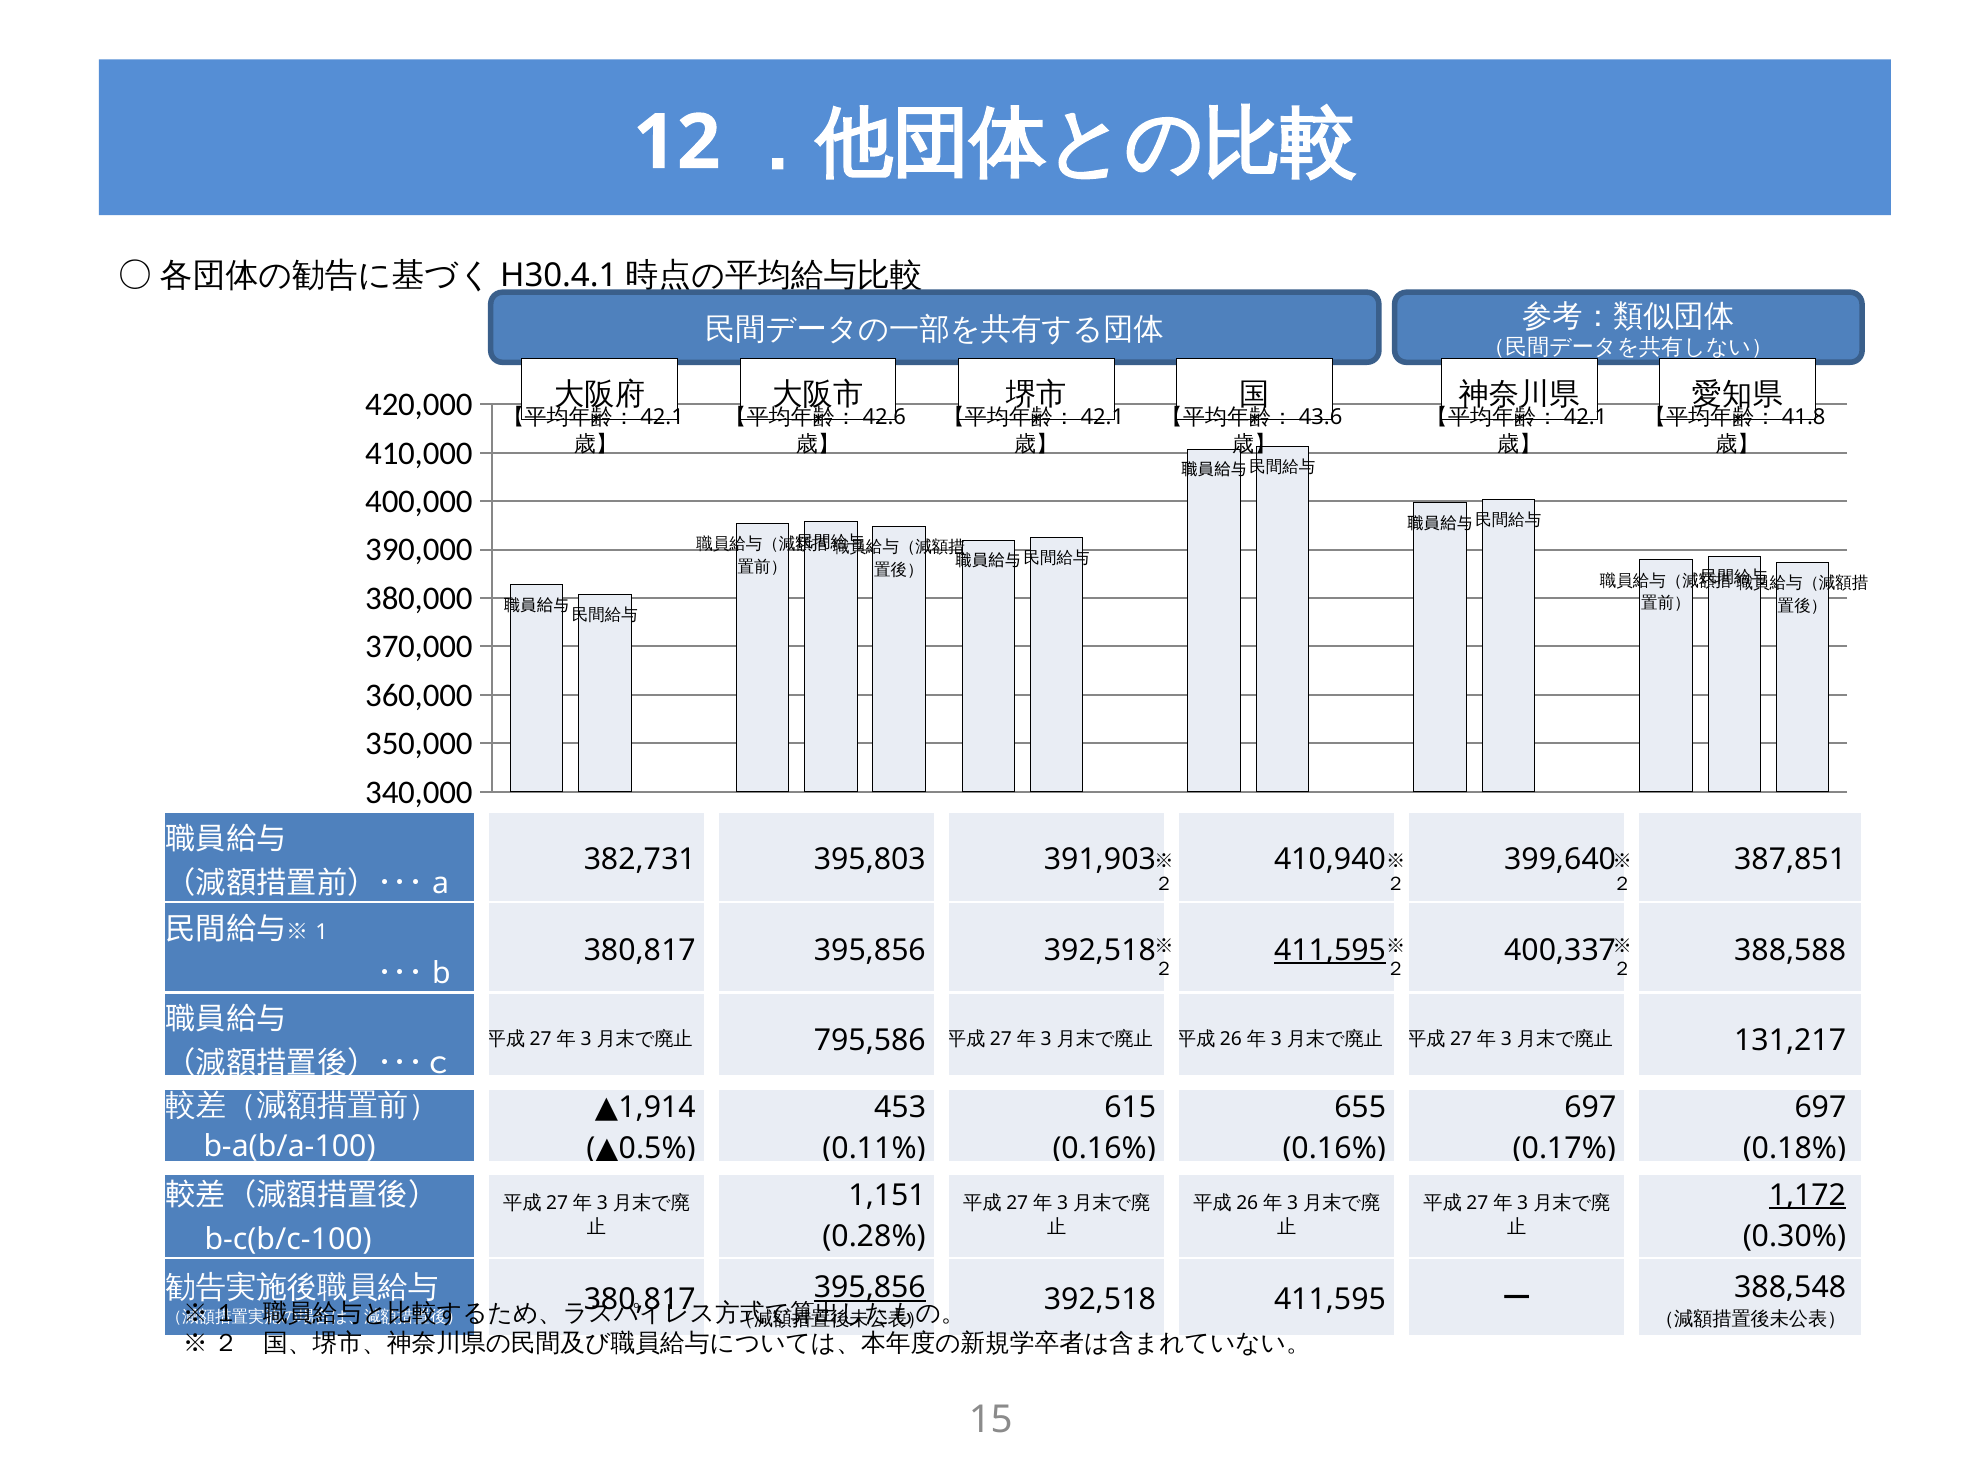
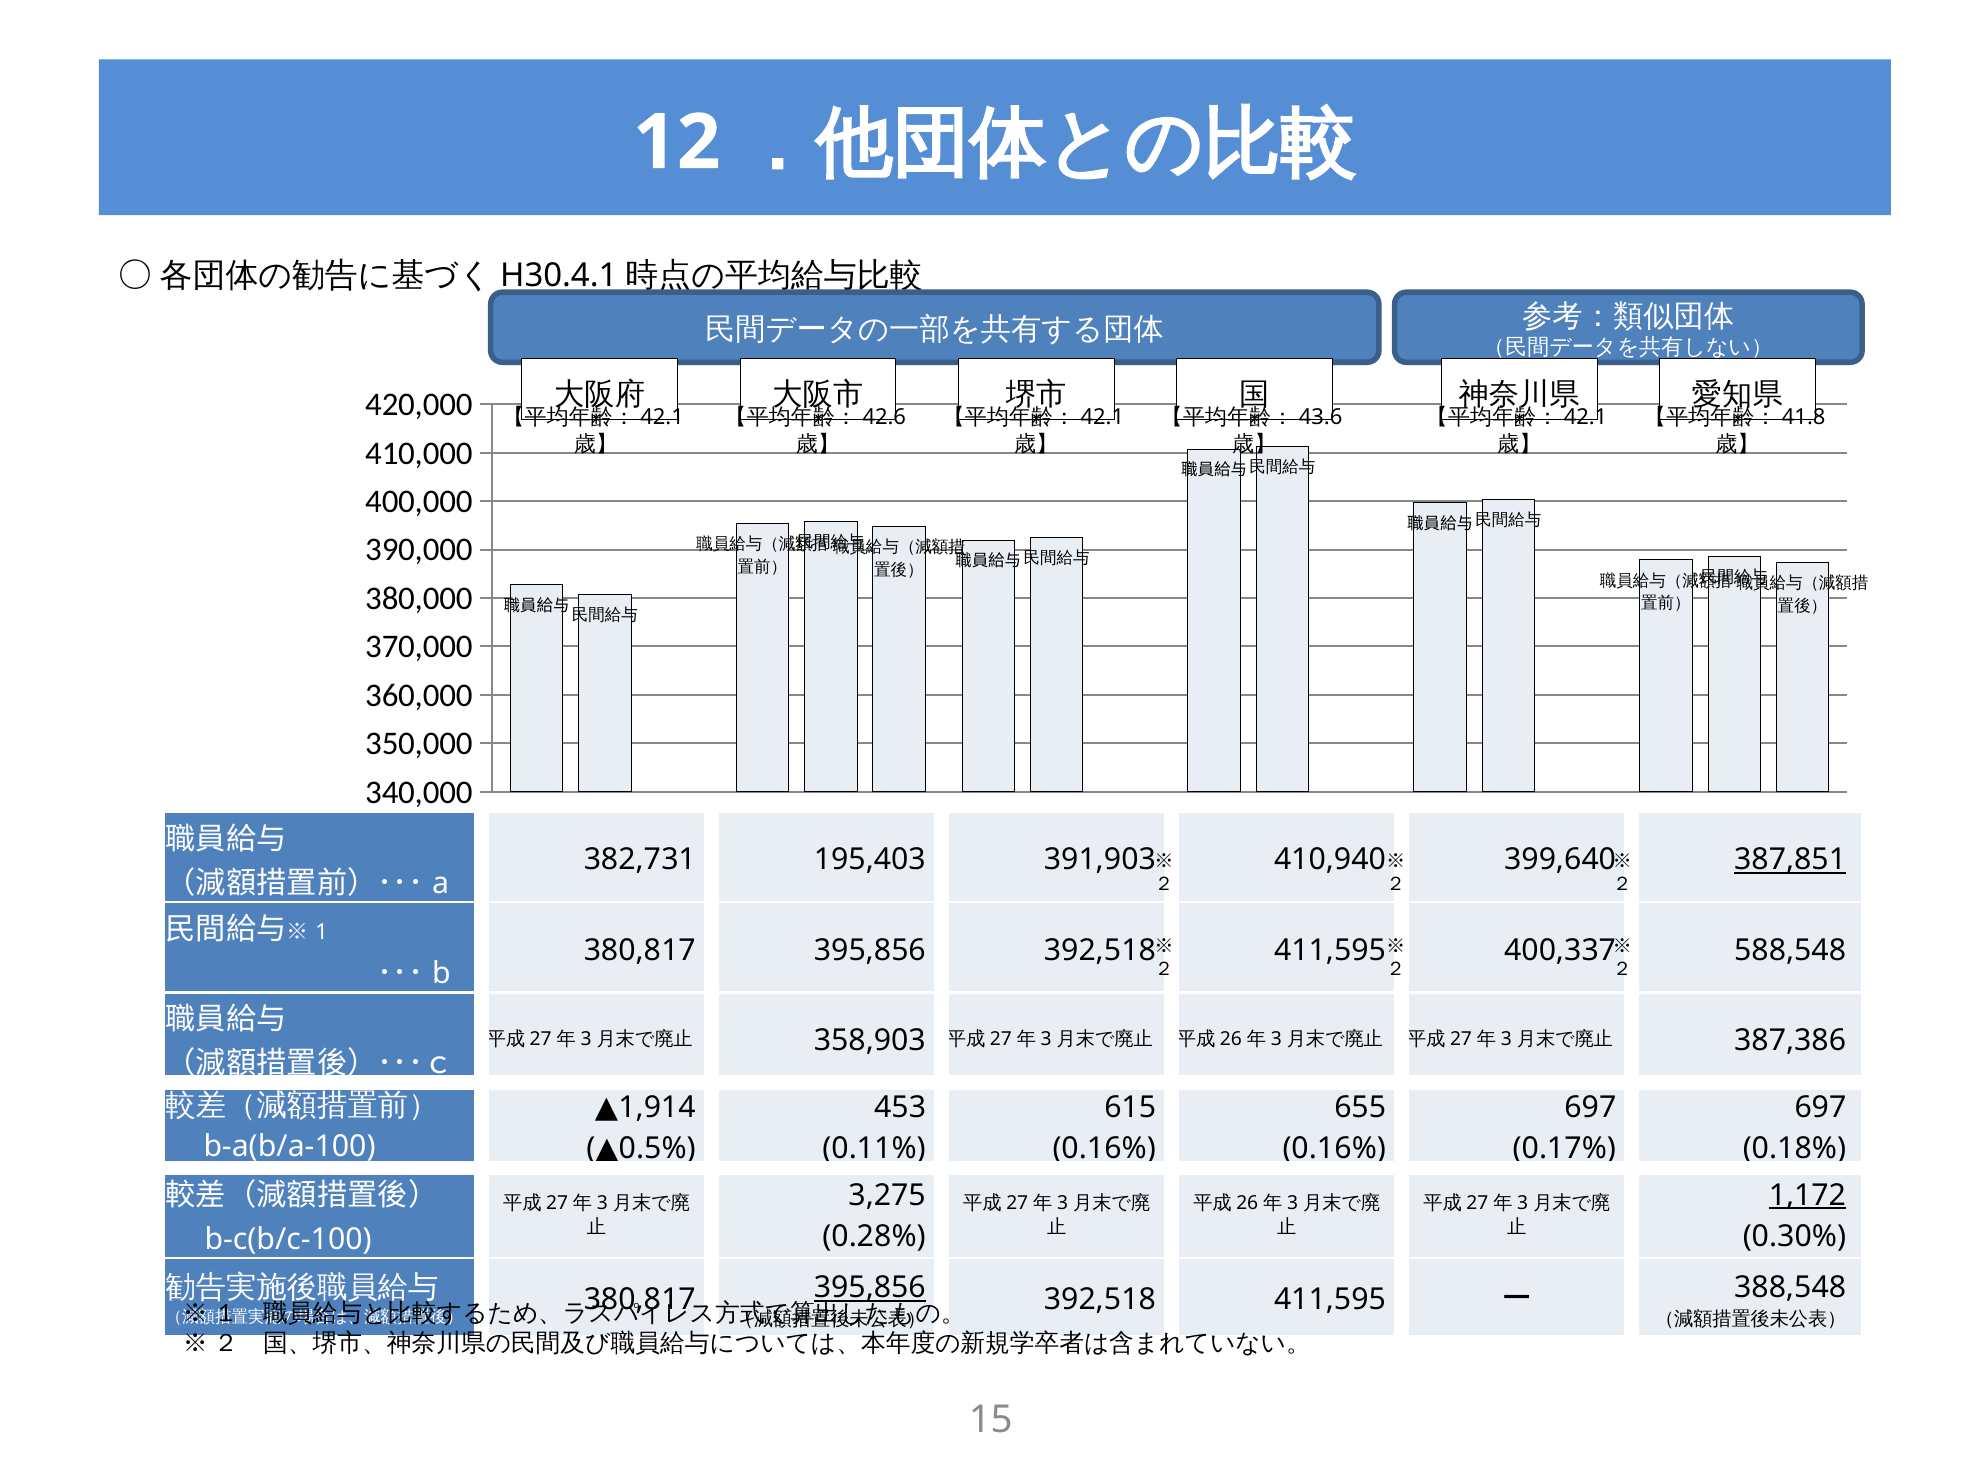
395,803: 395,803 -> 195,403 (870, 860)
387,851 underline: none -> present (1790, 860)
411,595 underline: present -> none (1330, 950)
388,588: 388,588 -> 588,548 (1790, 950)
795,586: 795,586 -> 358,903 (870, 1040)
131,217: 131,217 -> 387,386 (1790, 1040)
1,151: 1,151 -> 3,275 (887, 1195)
